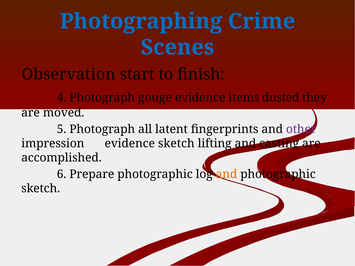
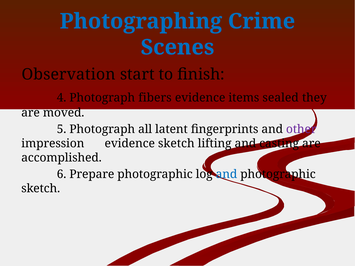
gouge: gouge -> fibers (155, 98)
dusted: dusted -> sealed (281, 98)
and colour: orange -> blue (226, 174)
